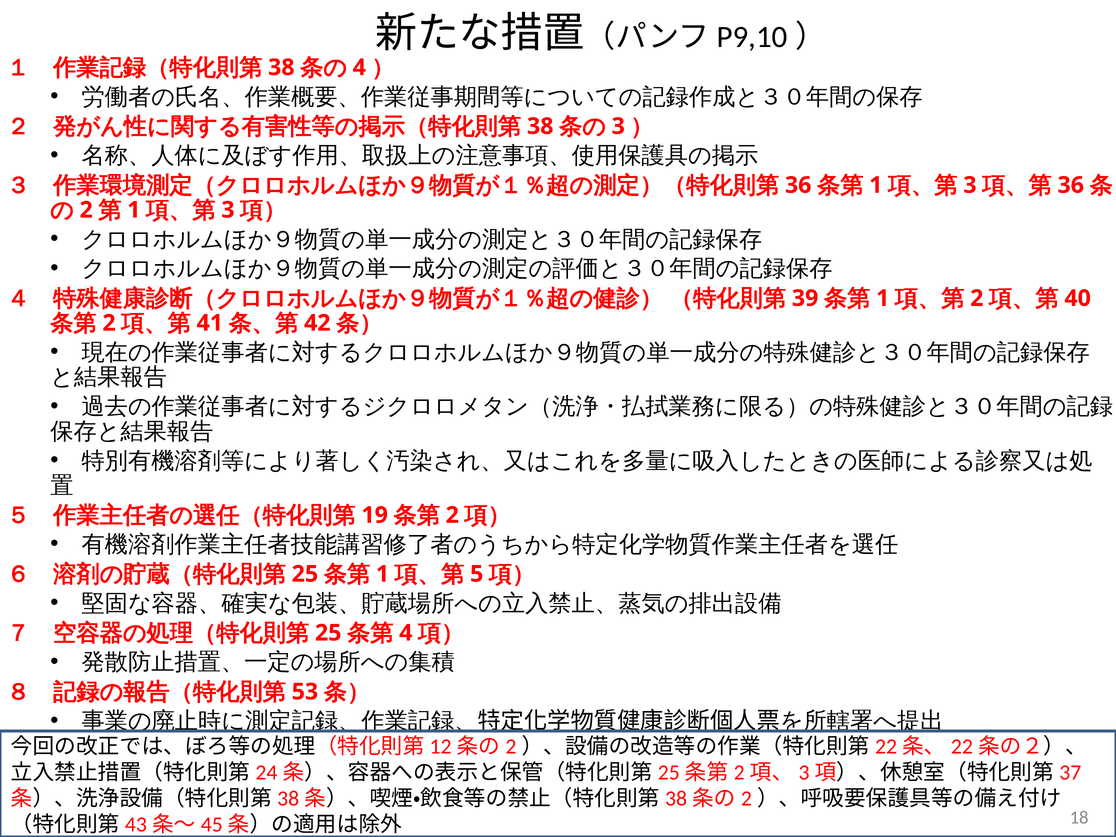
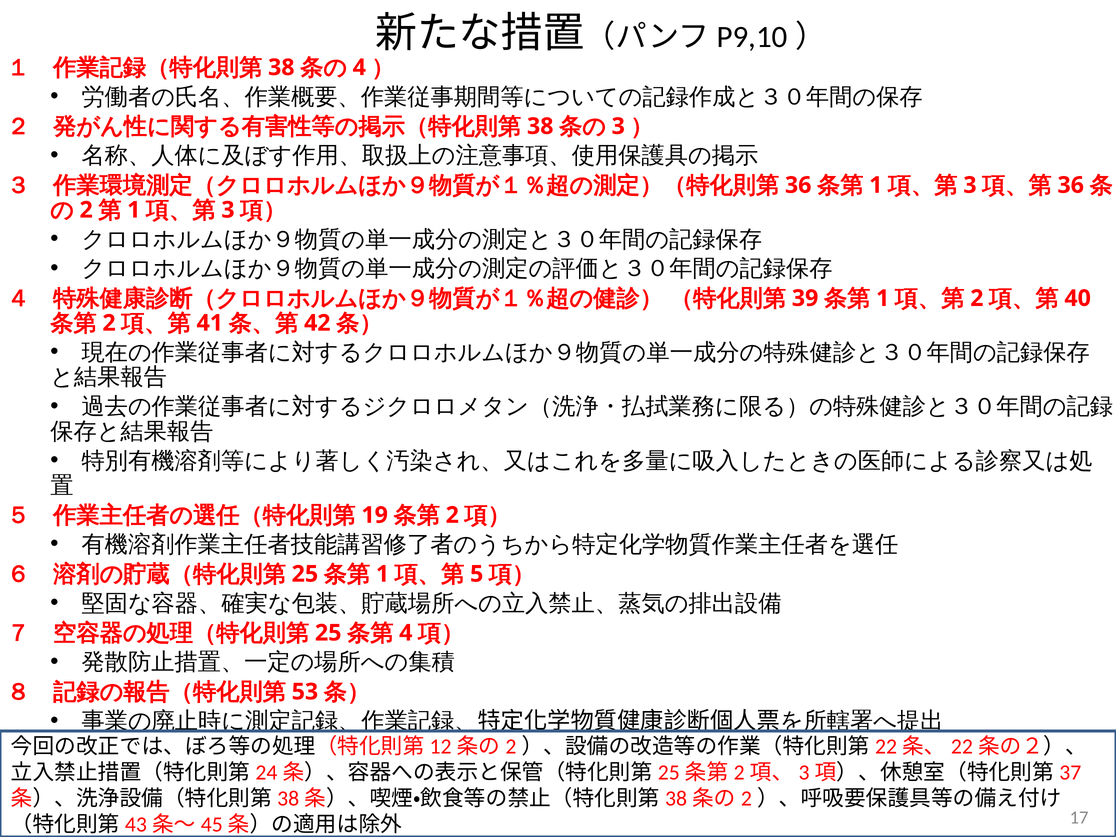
18: 18 -> 17 (1079, 818)
